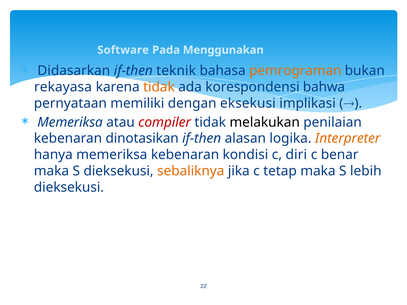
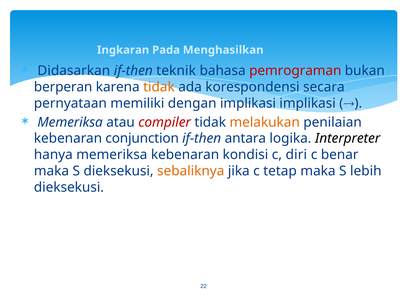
Software: Software -> Ingkaran (123, 50)
Menggunakan: Menggunakan -> Menghasilkan (223, 50)
pemrograman colour: orange -> red (295, 71)
rekayasa: rekayasa -> berperan (63, 87)
bahwa: bahwa -> secara (324, 87)
dengan eksekusi: eksekusi -> implikasi (248, 103)
melakukan colour: black -> orange (265, 122)
dinotasikan: dinotasikan -> conjunction (142, 139)
alasan: alasan -> antara (245, 139)
Interpreter colour: orange -> black (348, 139)
